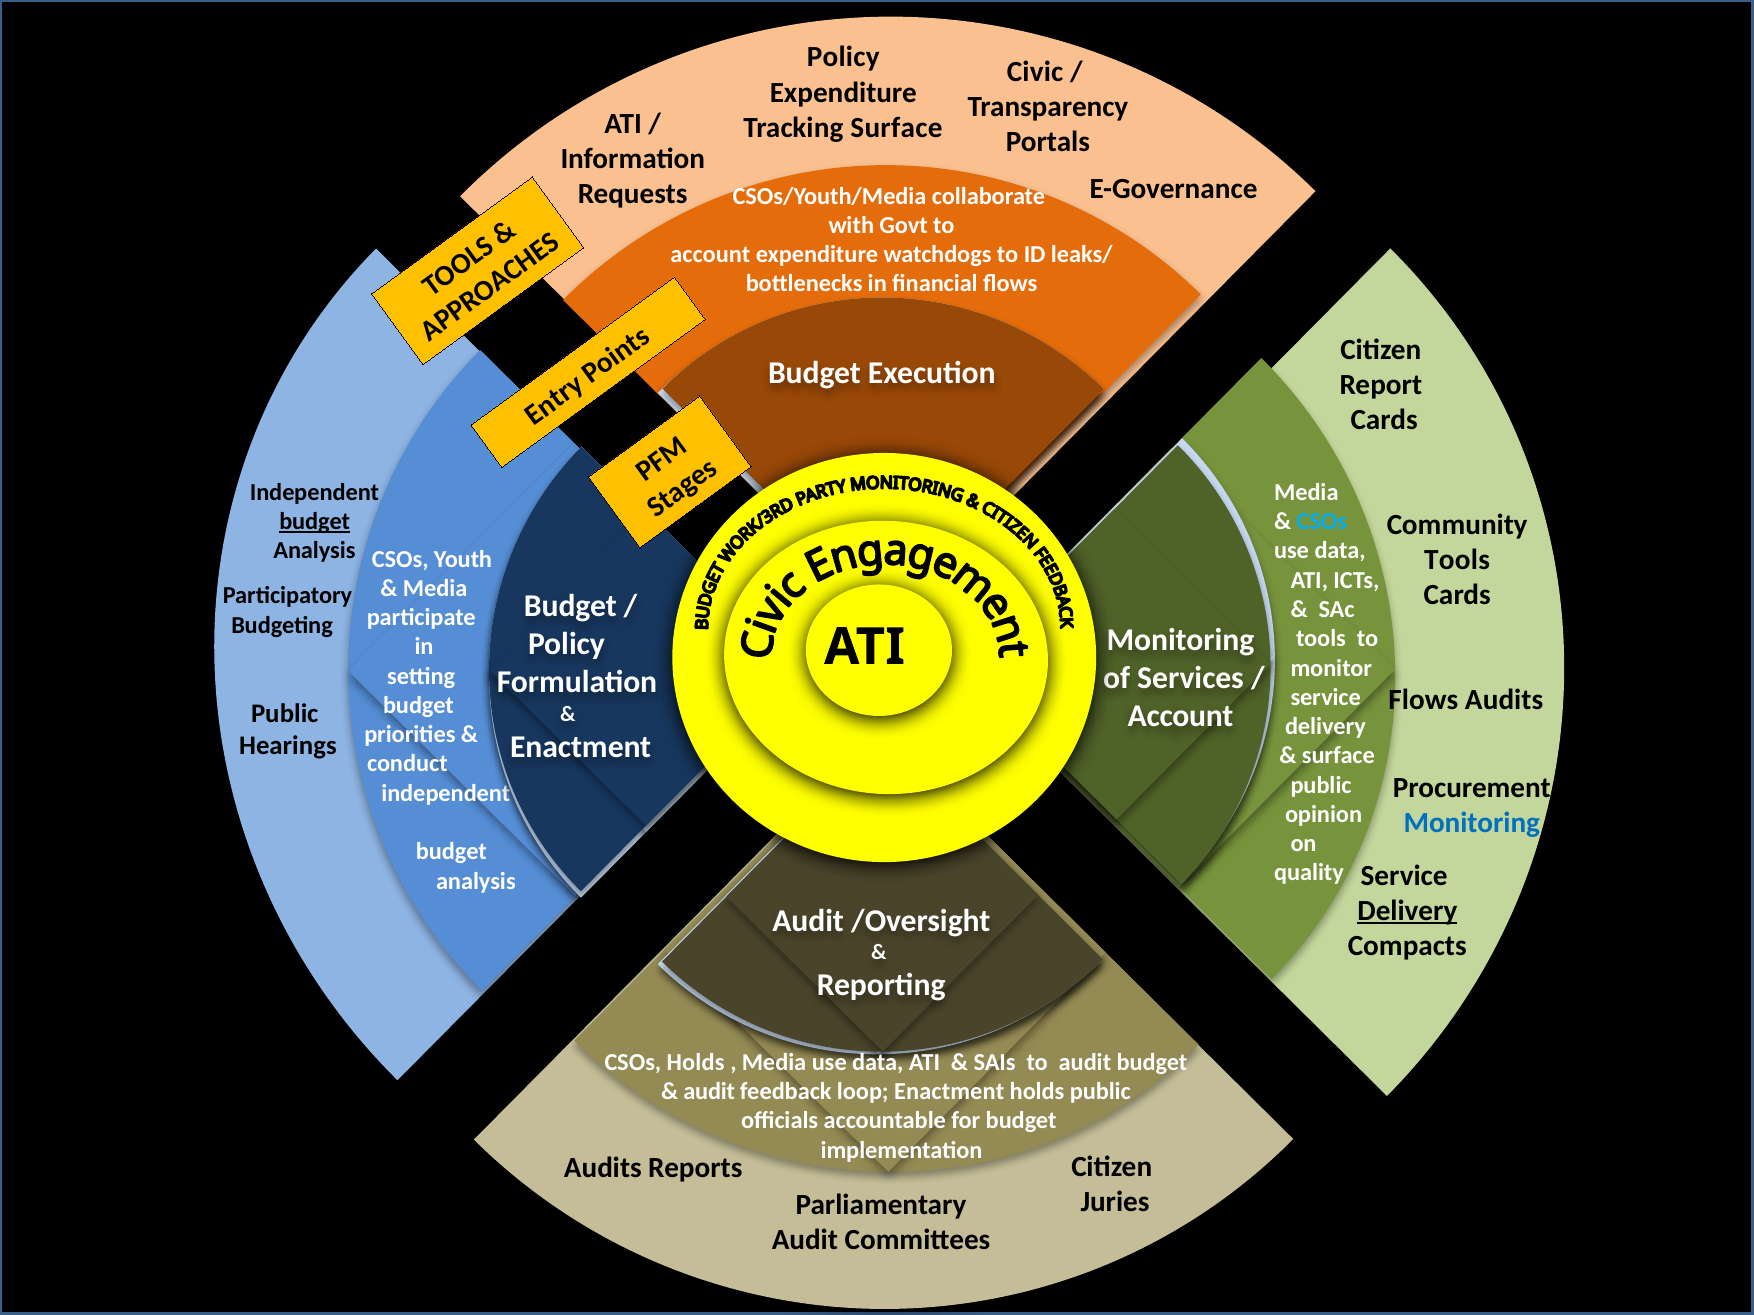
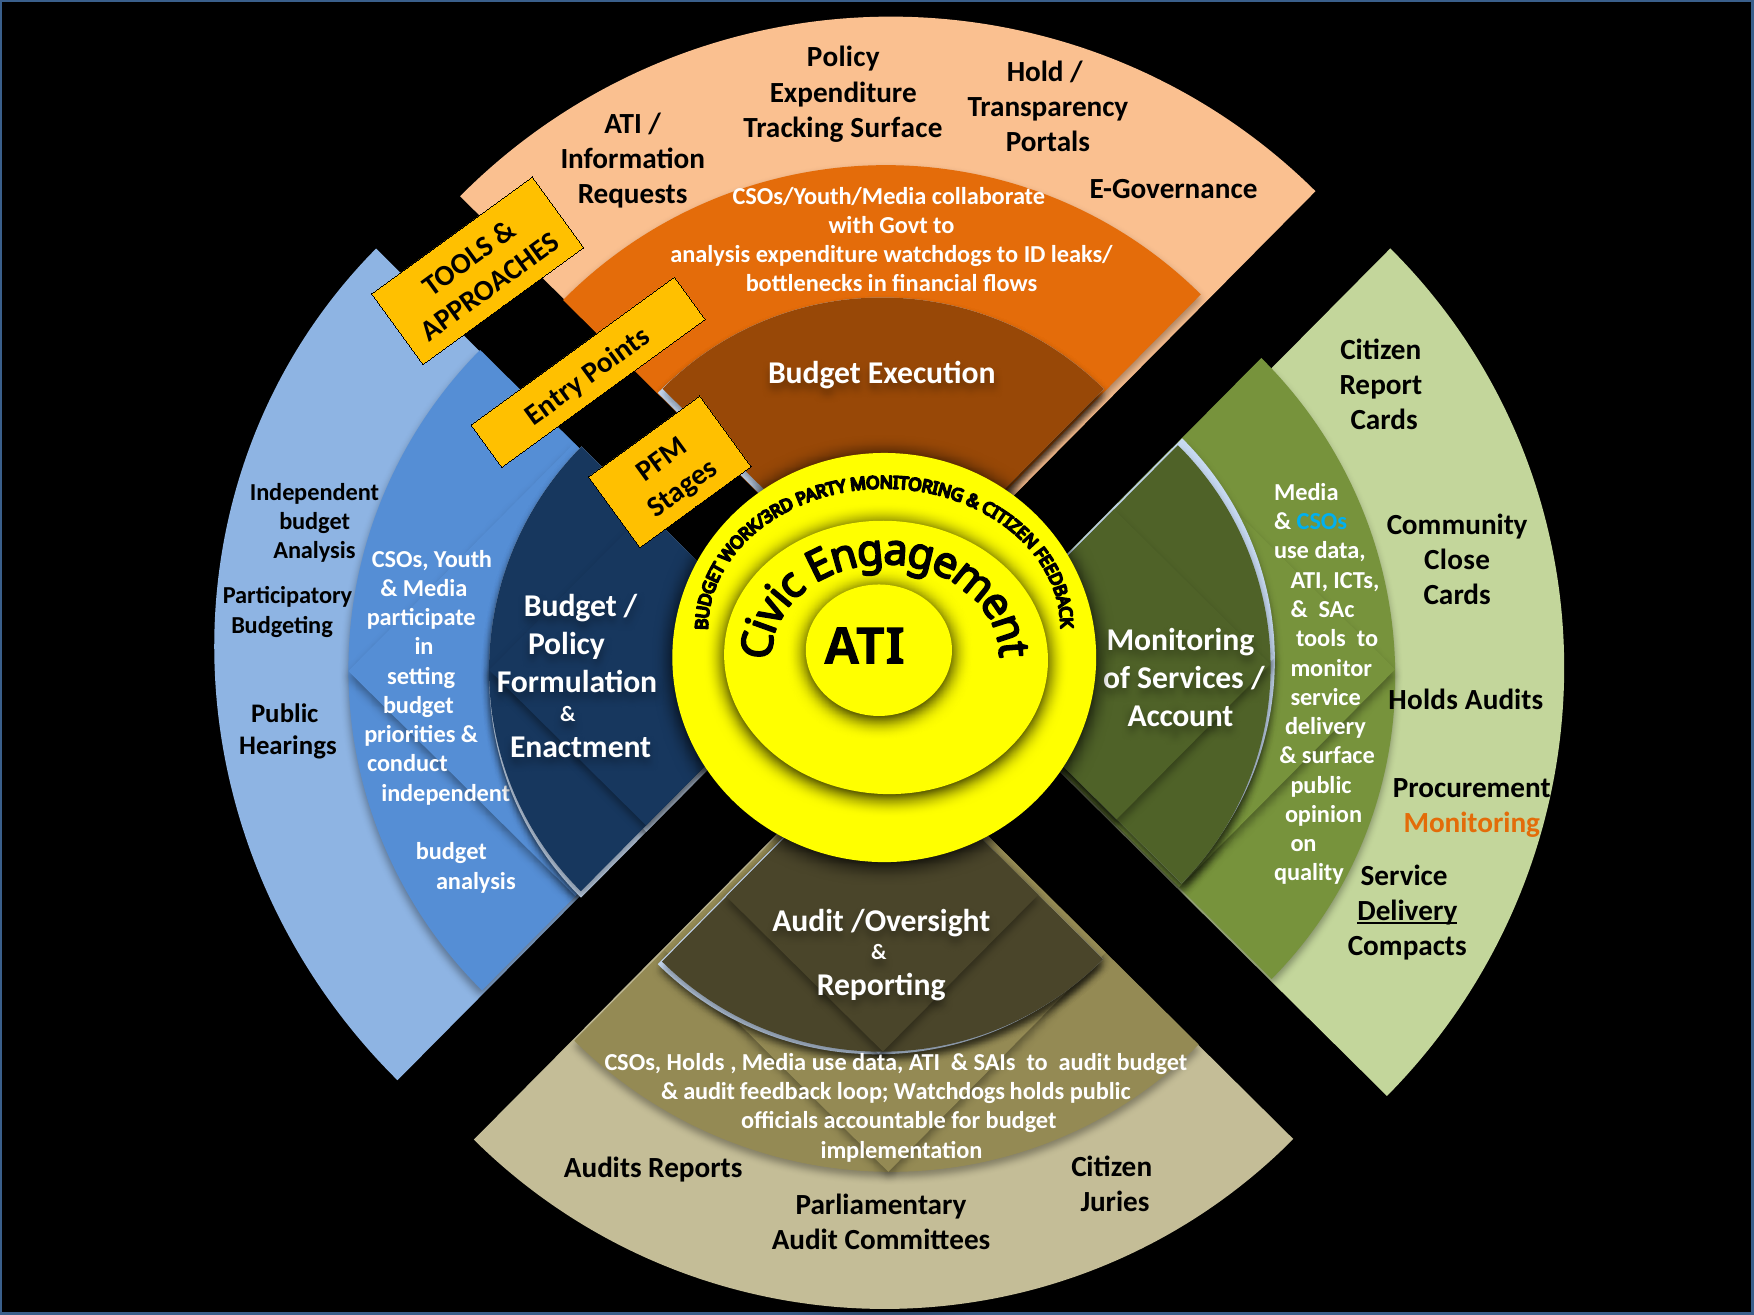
Civic: Civic -> Hold (1035, 72)
account: account -> analysis (710, 255)
budget underline: present -> none (315, 522)
Tools: Tools -> Close (1457, 560)
Flows: Flows -> Holds (1423, 701)
Monitoring colour: blue -> orange (1472, 823)
loop Enactment: Enactment -> Watchdogs (949, 1092)
